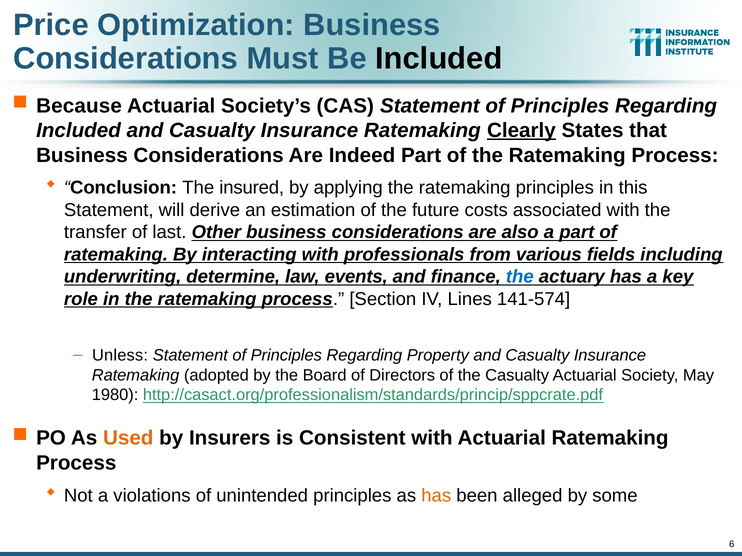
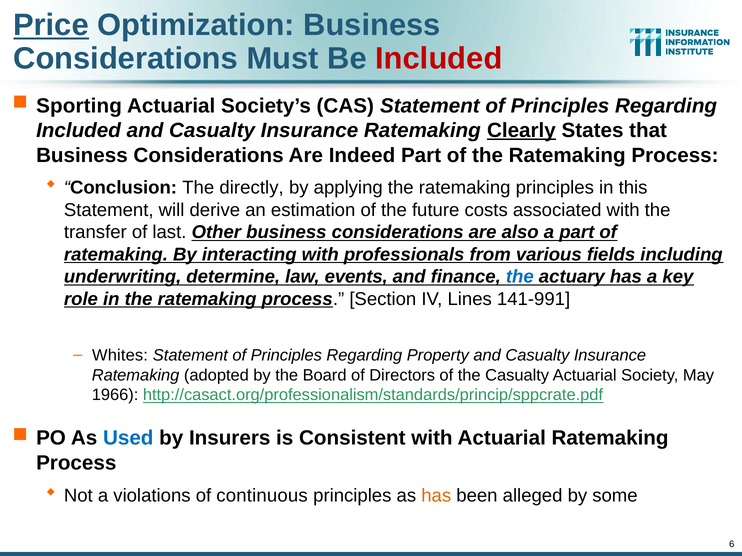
Price underline: none -> present (51, 25)
Included colour: black -> red (439, 59)
Because: Because -> Sporting (79, 106)
insured: insured -> directly (252, 188)
141-574: 141-574 -> 141-991 (534, 299)
Unless: Unless -> Whites (120, 356)
1980: 1980 -> 1966 (115, 395)
Used colour: orange -> blue (128, 439)
unintended: unintended -> continuous (262, 496)
